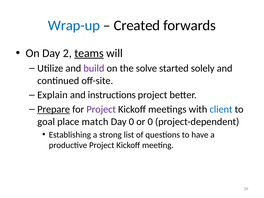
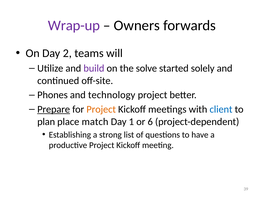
Wrap-up colour: blue -> purple (74, 25)
Created: Created -> Owners (137, 25)
teams underline: present -> none (89, 53)
Explain: Explain -> Phones (53, 95)
instructions: instructions -> technology (112, 95)
Project colour: purple -> orange (101, 109)
goal: goal -> plan (46, 122)
Day 0: 0 -> 1 (131, 122)
or 0: 0 -> 6 (150, 122)
